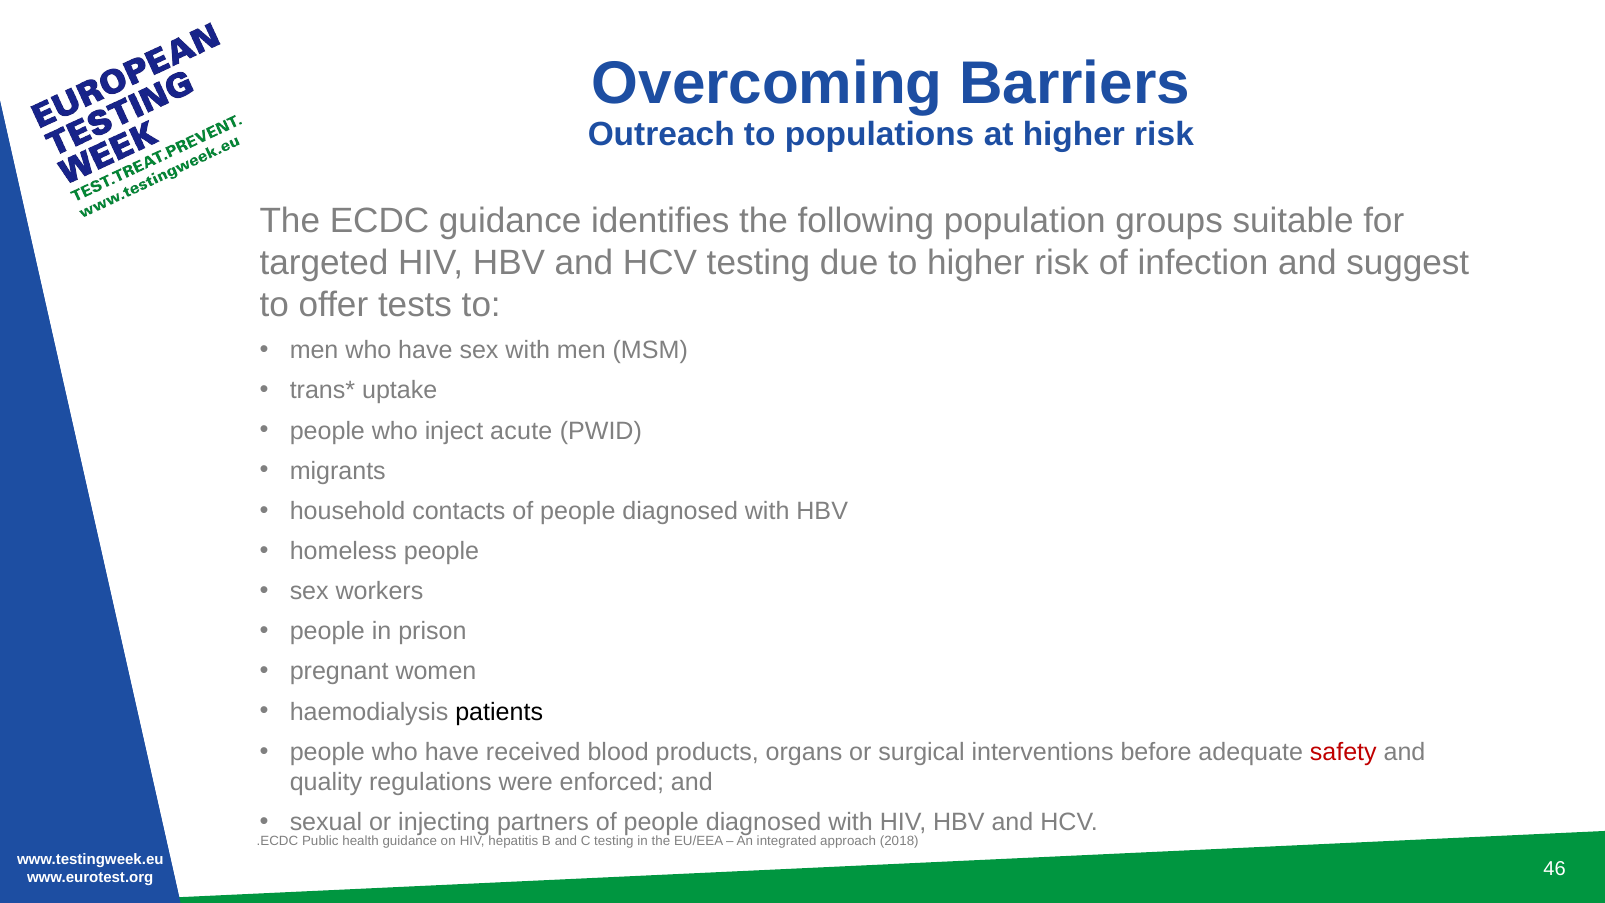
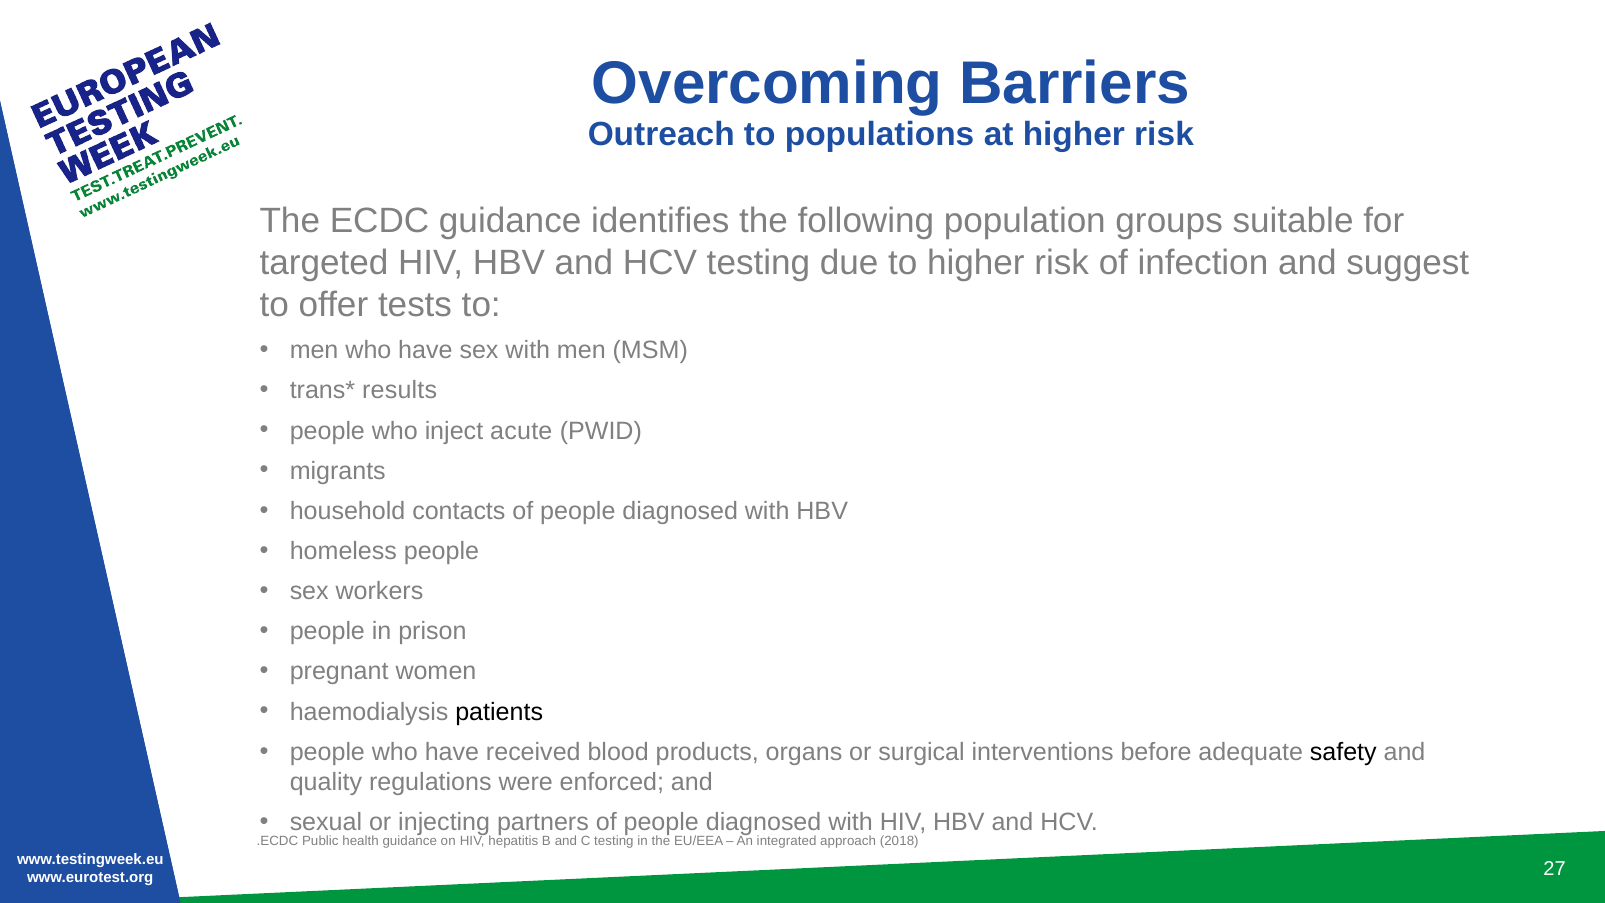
uptake: uptake -> results (400, 391)
safety colour: red -> black (1343, 752)
46: 46 -> 27 (1555, 869)
